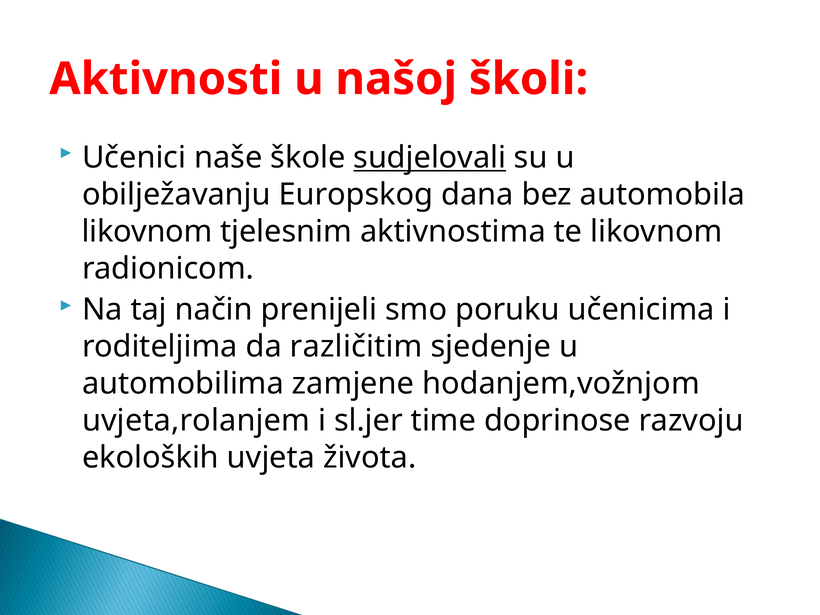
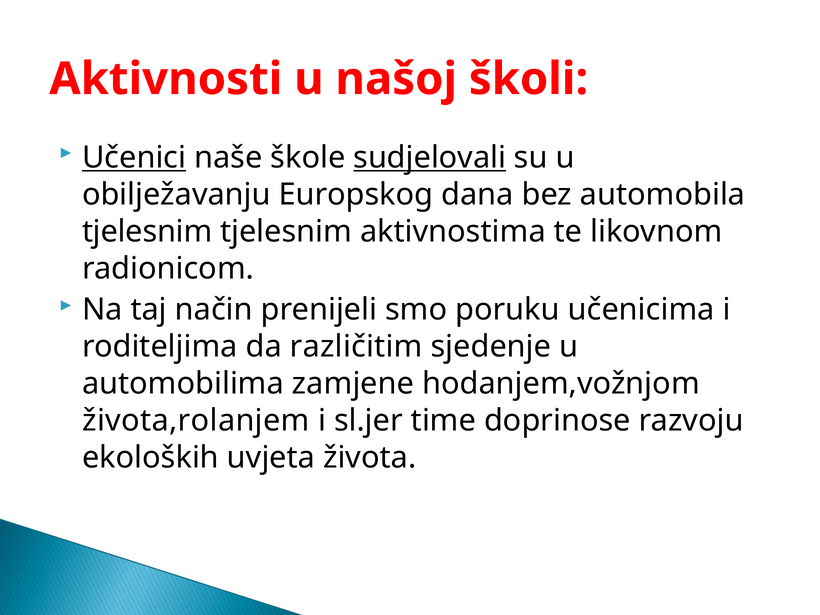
Učenici underline: none -> present (134, 158)
likovnom: likovnom -> tjelesnim (147, 231)
uvjeta,rolanjem: uvjeta,rolanjem -> života,rolanjem (196, 421)
